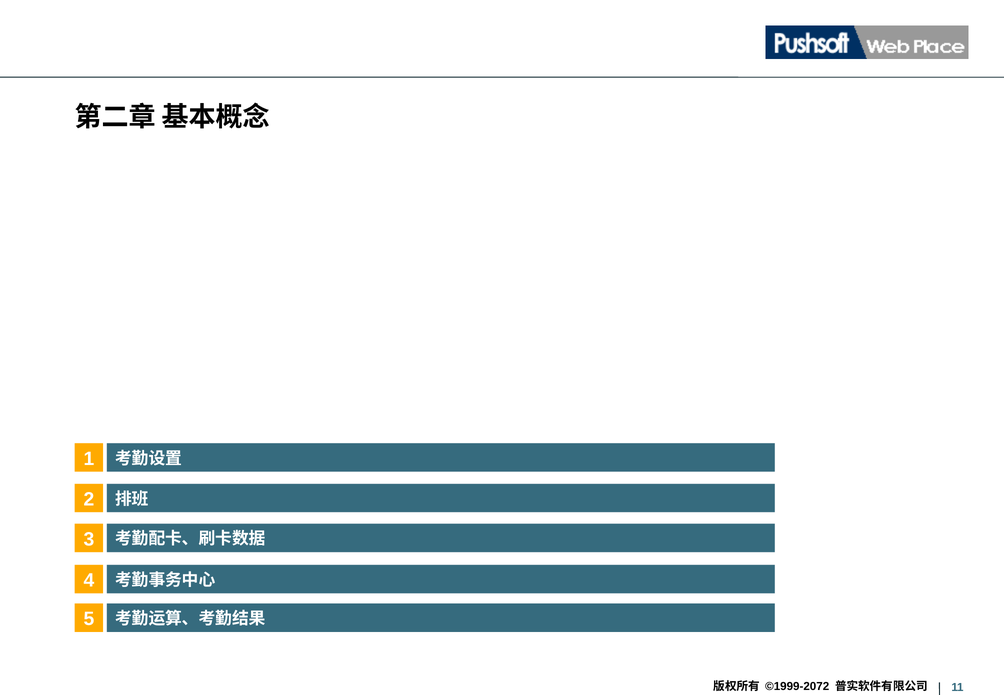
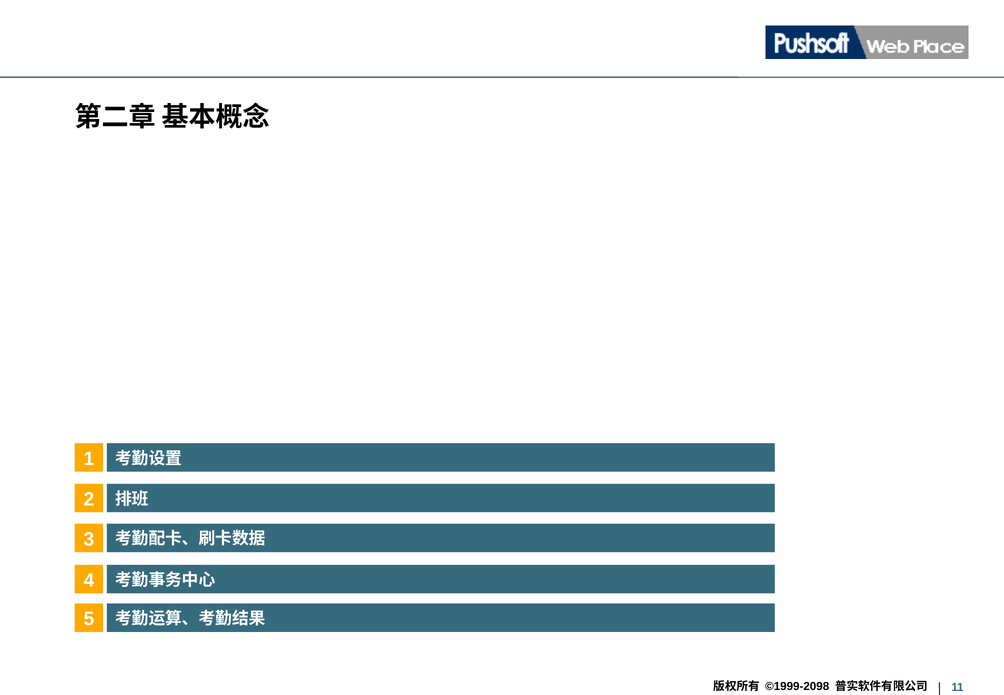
©1999-2072: ©1999-2072 -> ©1999-2098 (797, 686)
